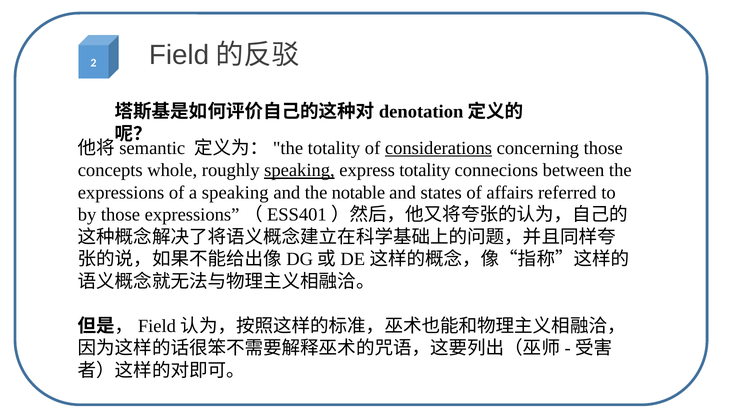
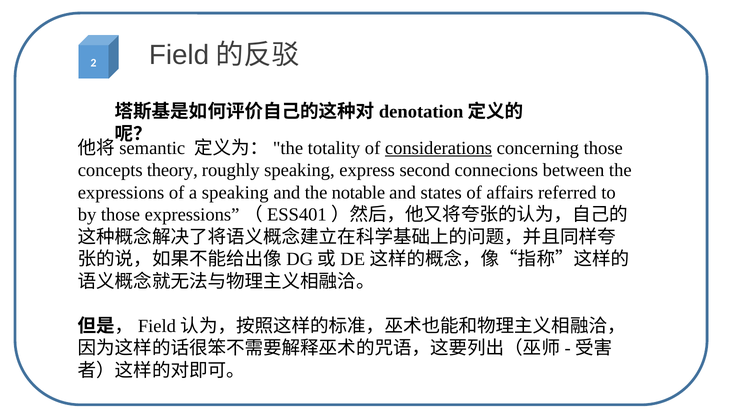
whole: whole -> theory (172, 170)
speaking underline: present -> none (299, 170)
express totality: totality -> second (425, 170)
